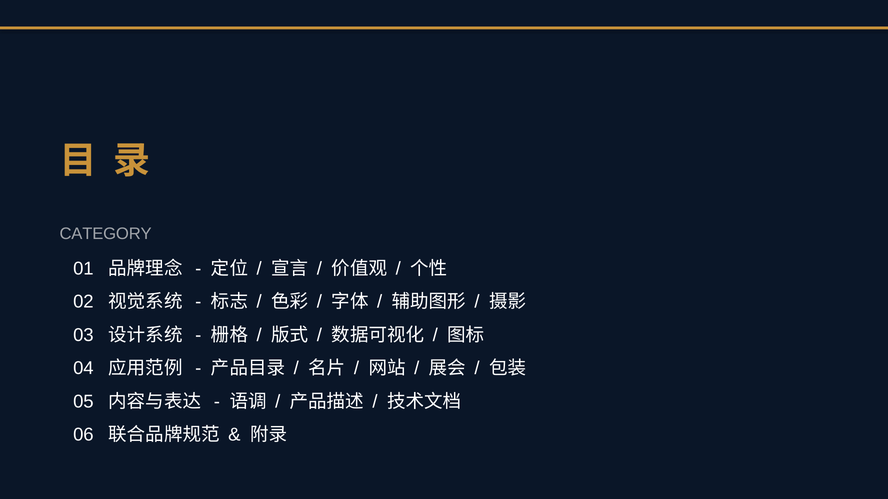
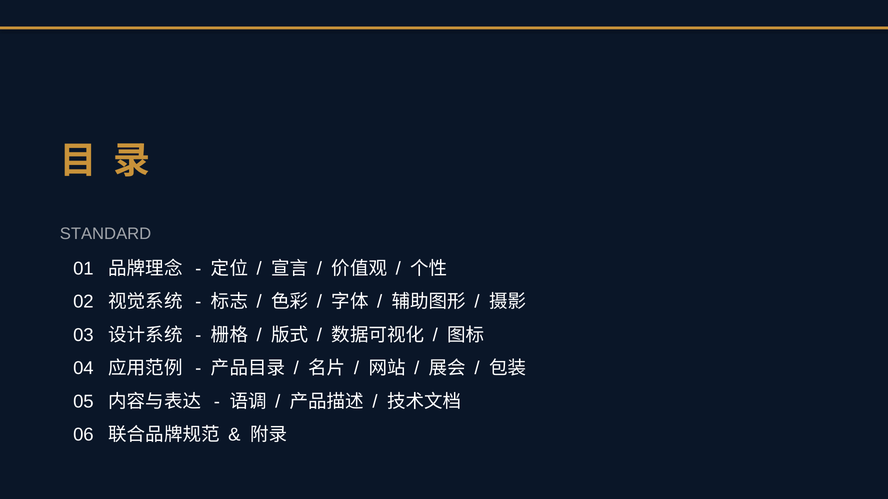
CATEGORY: CATEGORY -> STANDARD (106, 234)
